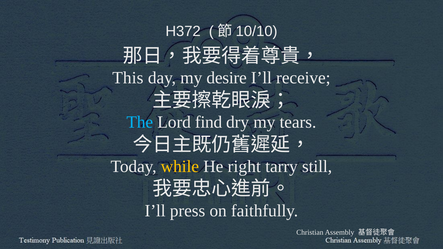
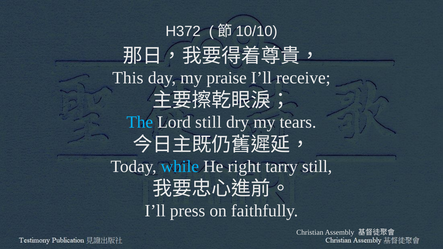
desire: desire -> praise (227, 78)
Lord find: find -> still (208, 122)
while colour: yellow -> light blue (180, 167)
